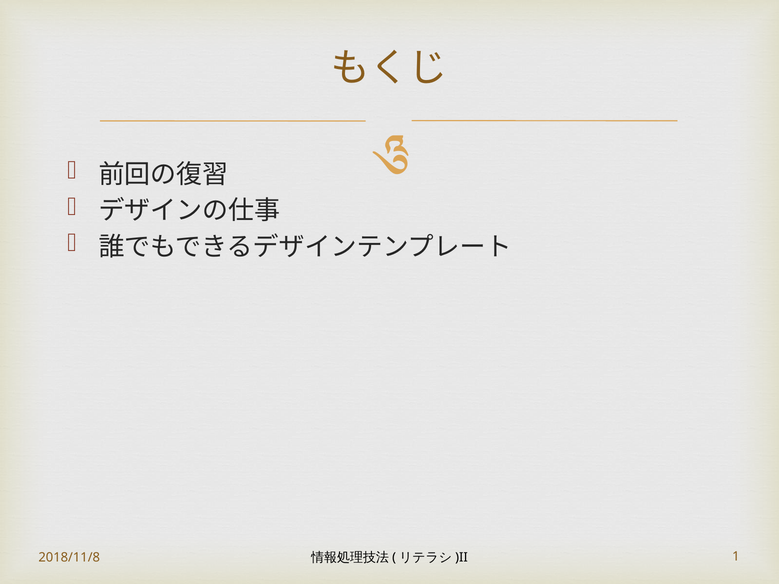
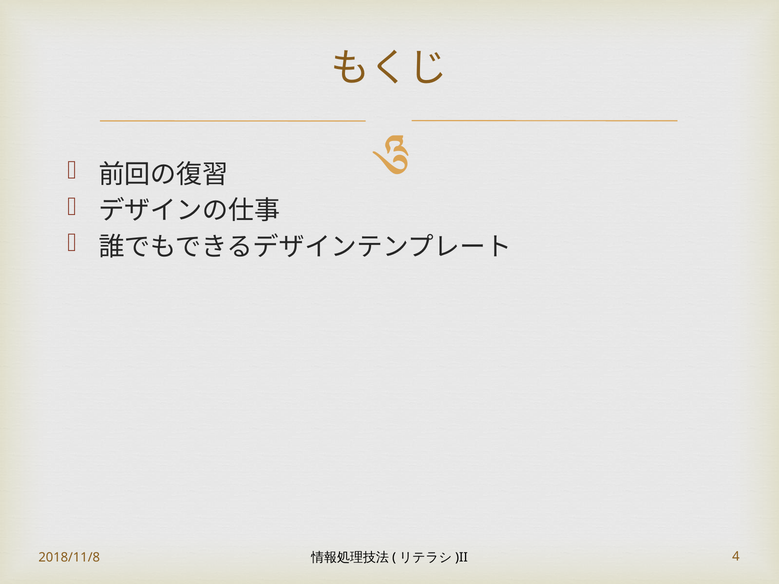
1: 1 -> 4 (736, 557)
